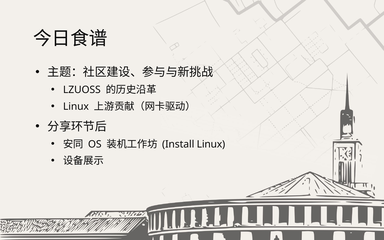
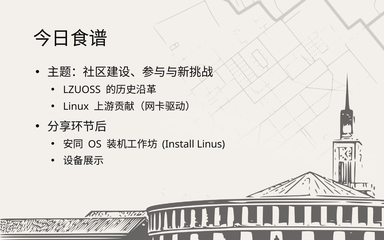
Install Linux: Linux -> Linus (211, 144)
